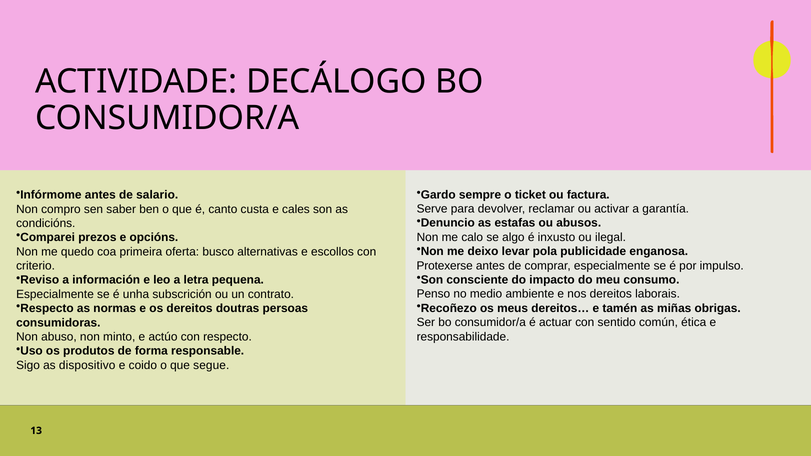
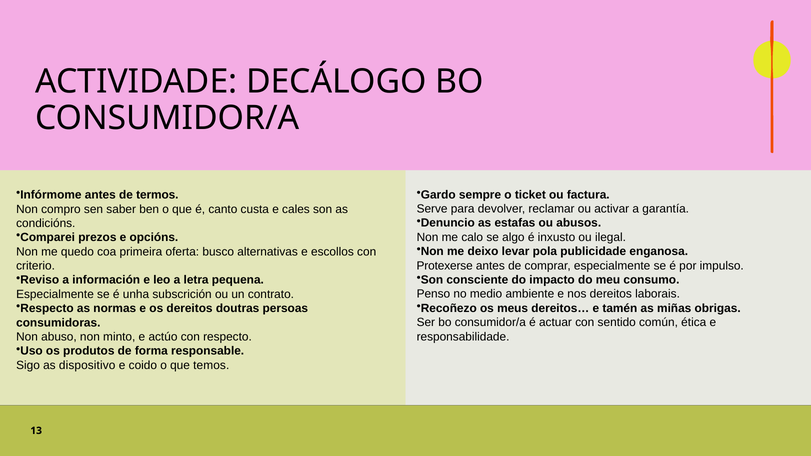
salario: salario -> termos (157, 195)
segue: segue -> temos (211, 365)
